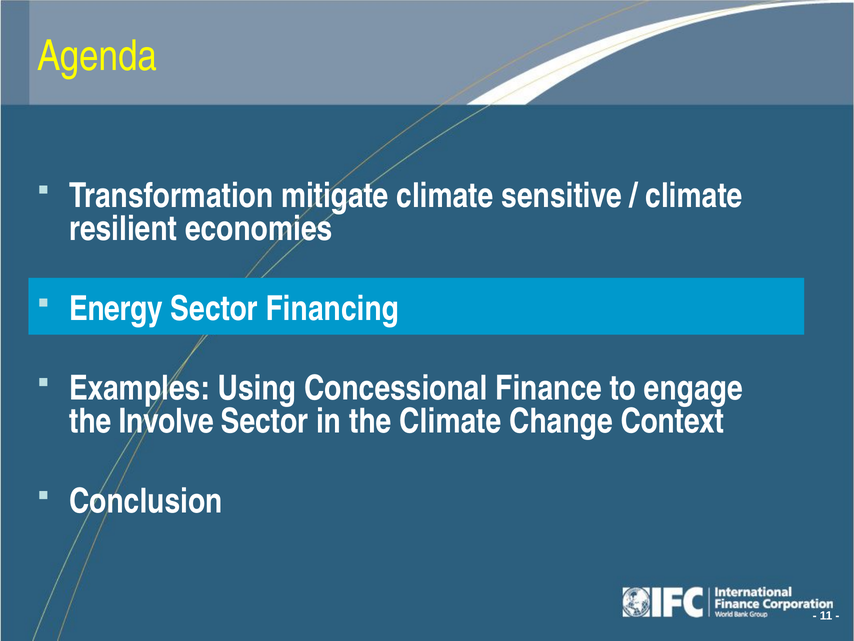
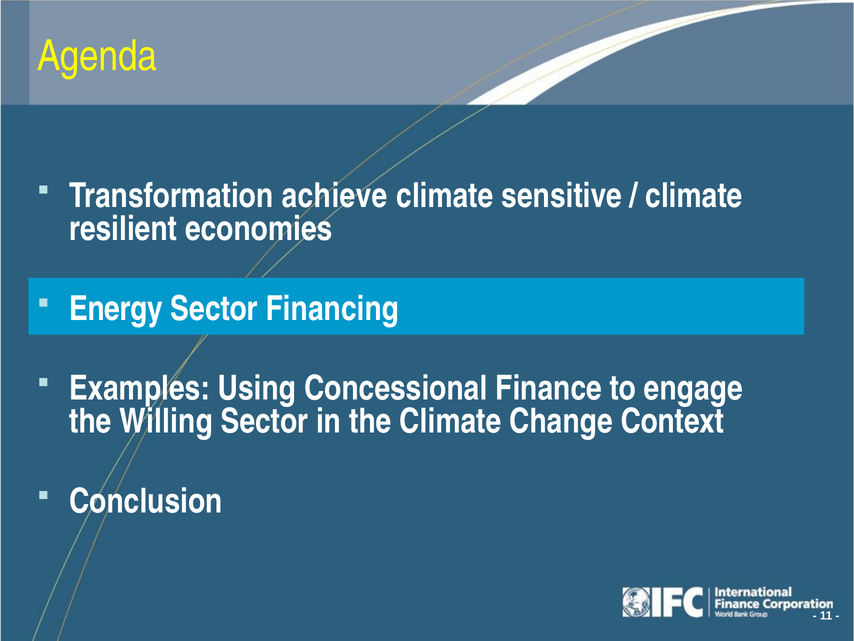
mitigate: mitigate -> achieve (335, 196)
Involve: Involve -> Willing (166, 421)
